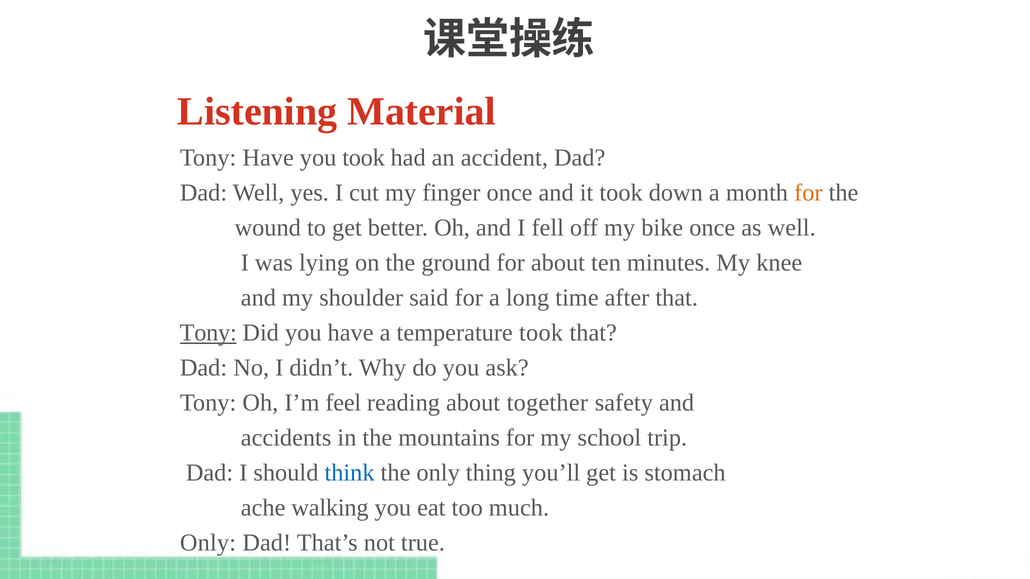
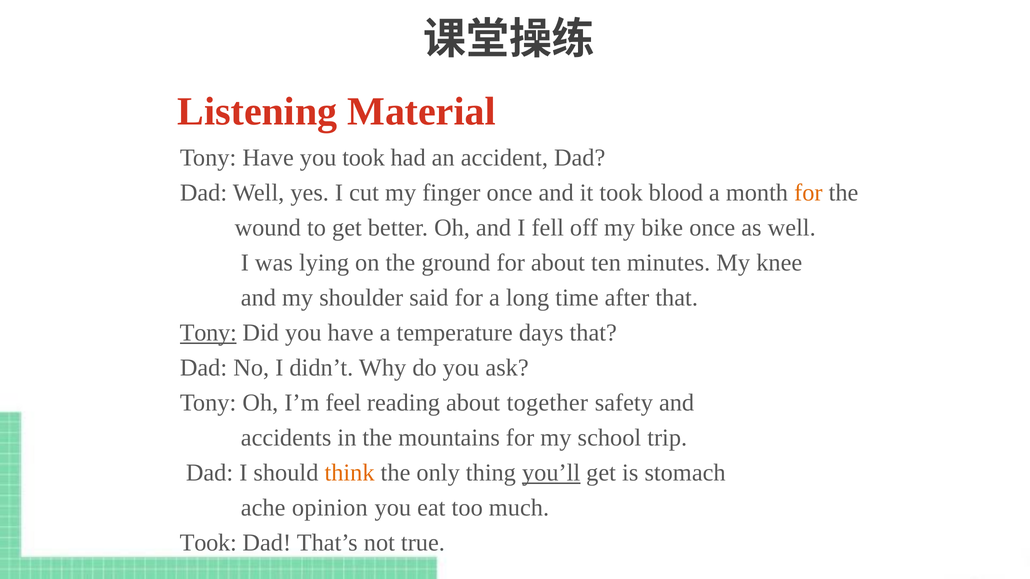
down: down -> blood (676, 193)
temperature took: took -> days (541, 333)
think colour: blue -> orange (350, 473)
you’ll underline: none -> present (551, 473)
walking: walking -> opinion (330, 508)
Only: Only -> Took (208, 543)
